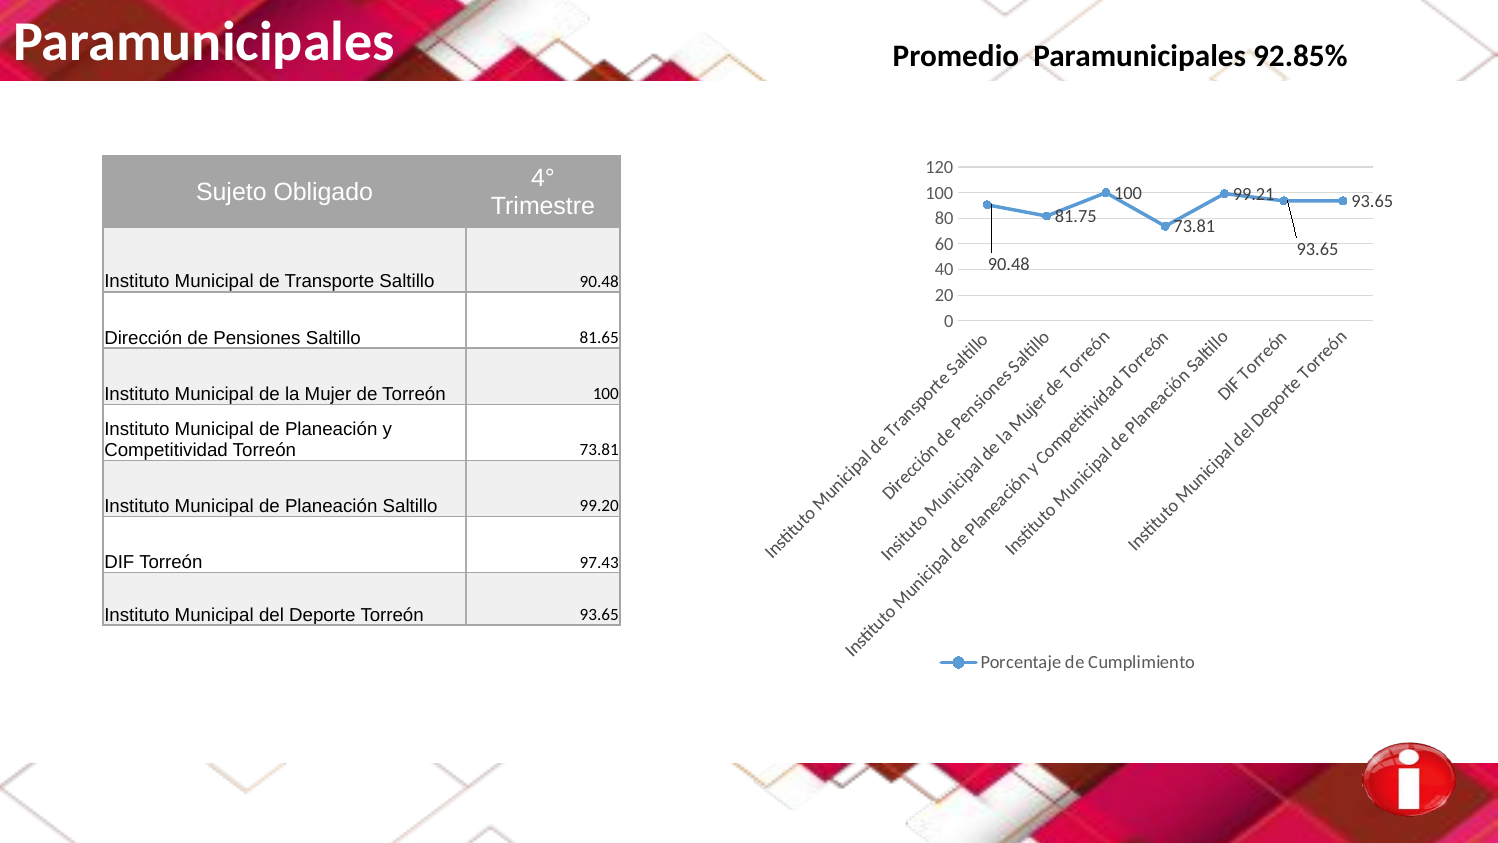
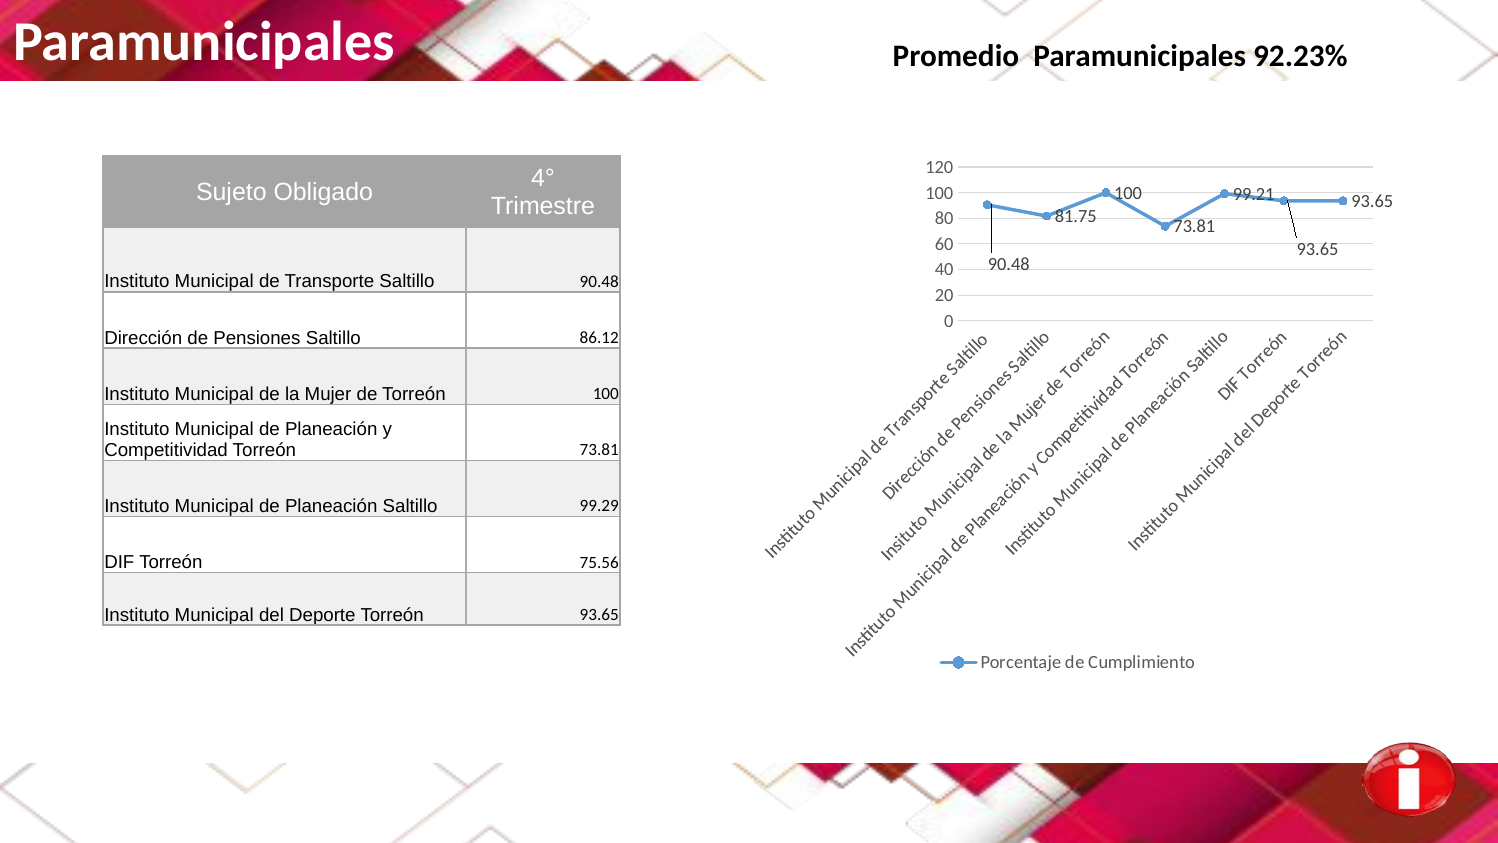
92.85%: 92.85% -> 92.23% (1300, 56)
81.65: 81.65 -> 86.12 (599, 338)
99.20: 99.20 -> 99.29 (599, 506)
97.43: 97.43 -> 75.56 (599, 562)
